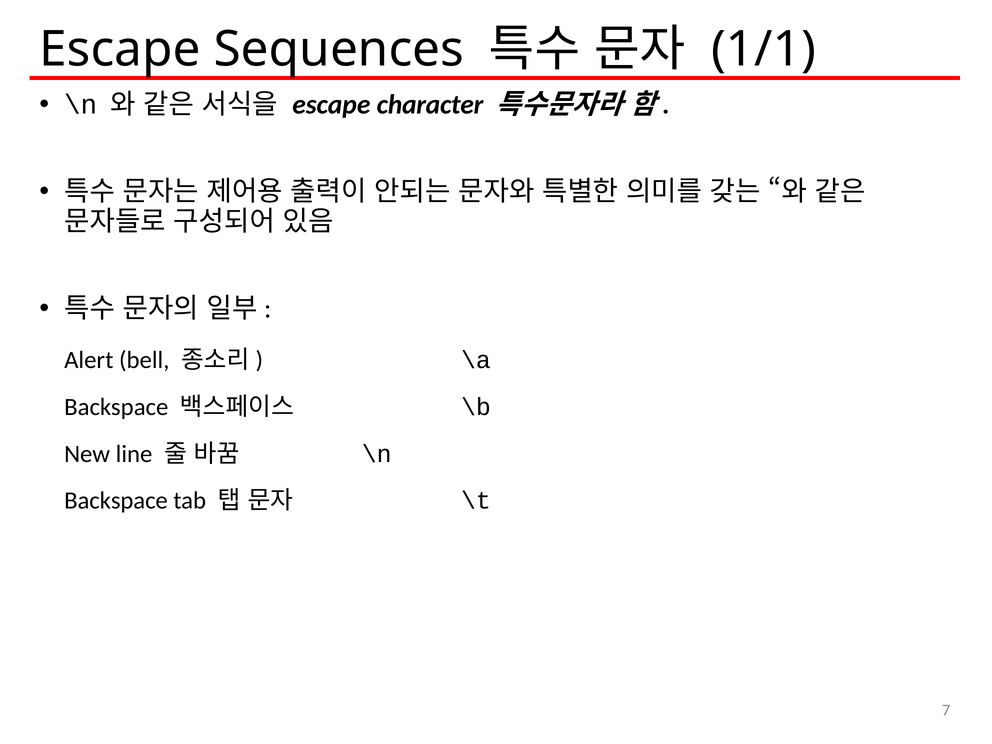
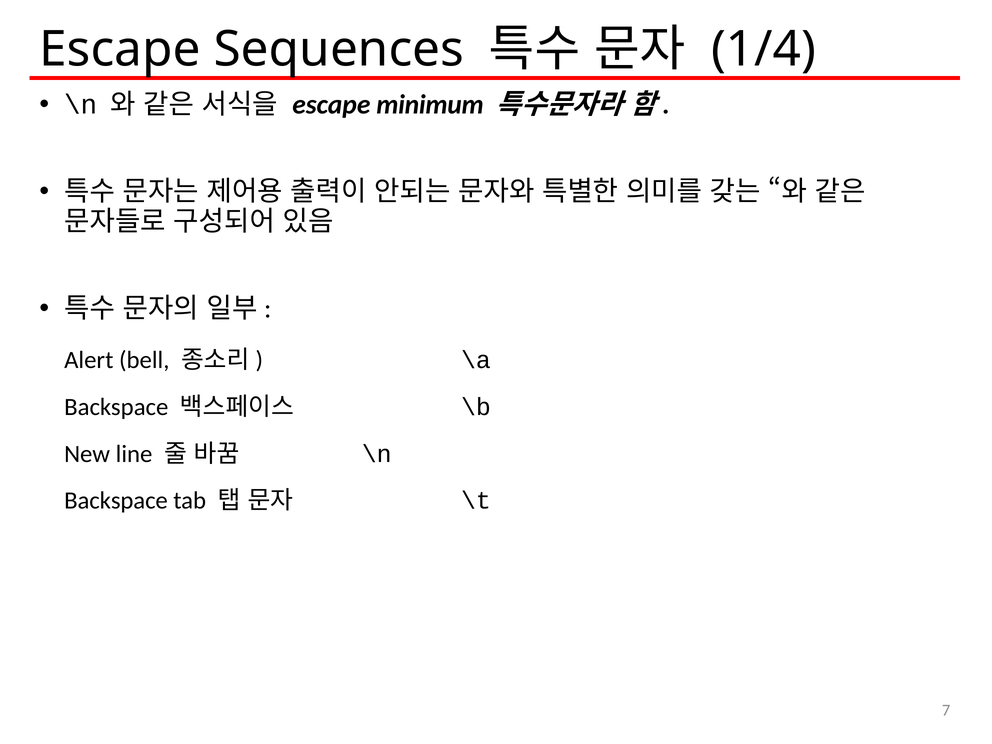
1/1: 1/1 -> 1/4 (764, 49)
character: character -> minimum (430, 105)
